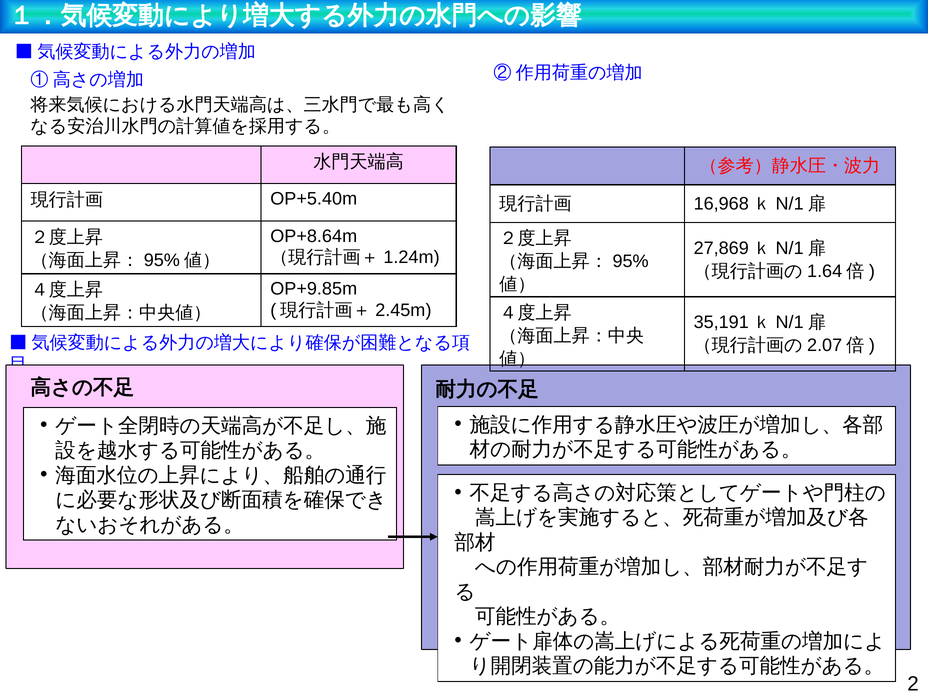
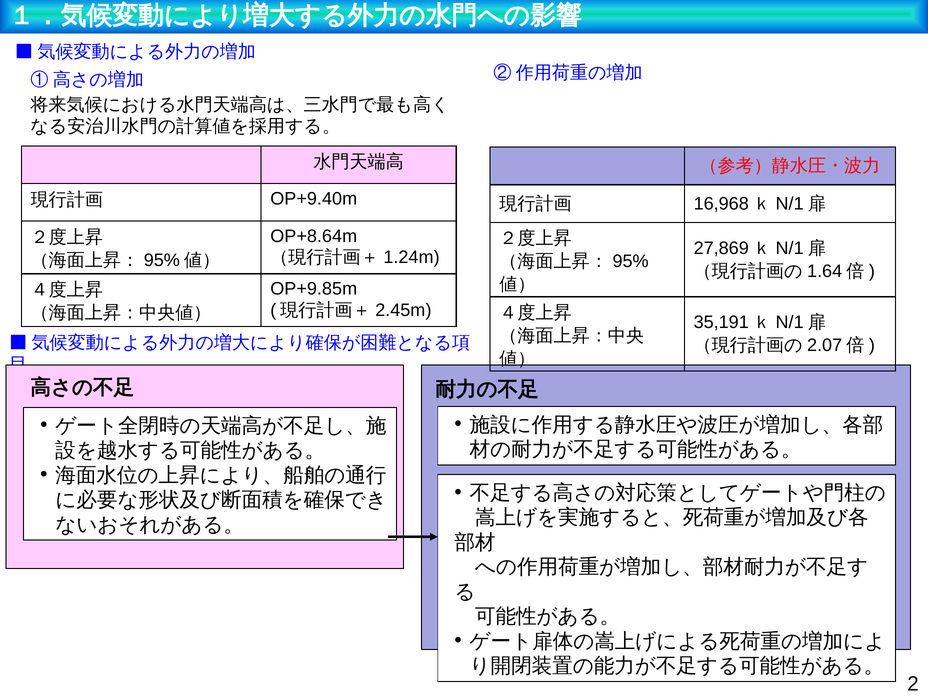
OP+5.40m: OP+5.40m -> OP+9.40m (314, 199)
